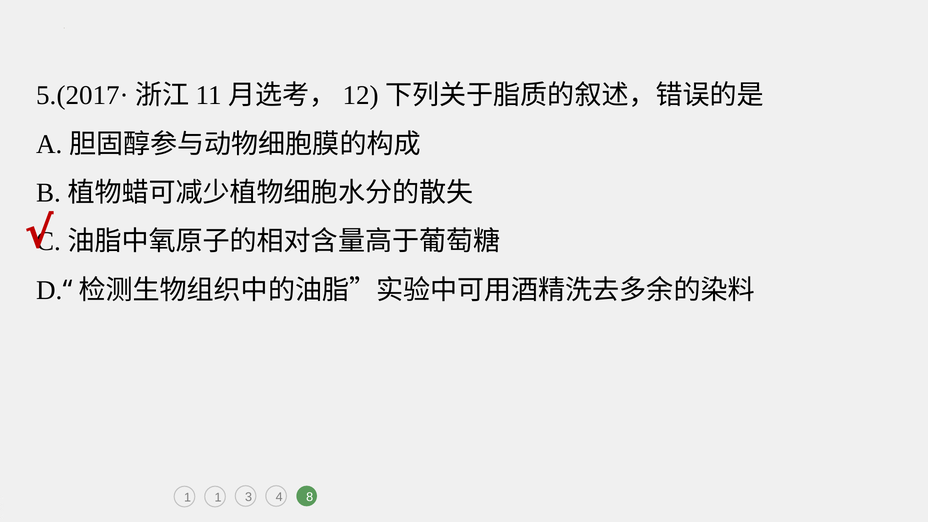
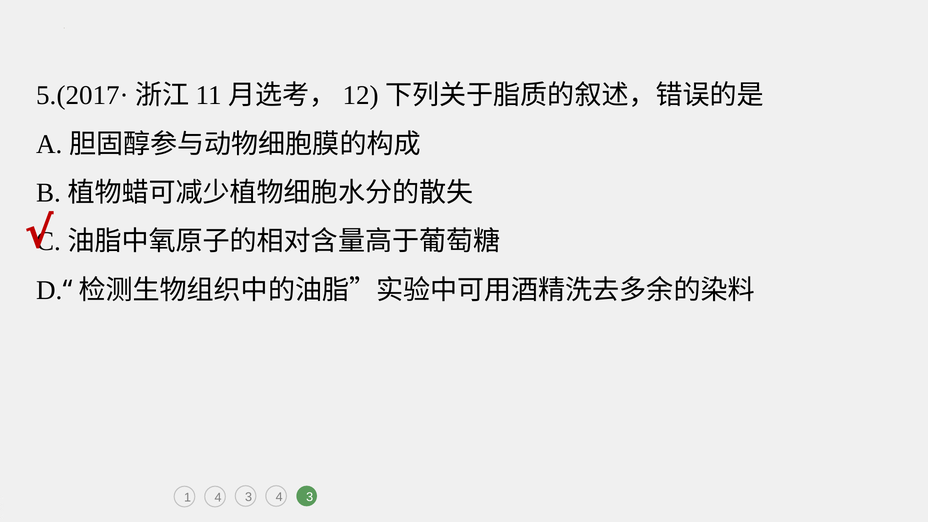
1 1: 1 -> 4 (218, 498)
3 4 8: 8 -> 3 (310, 497)
